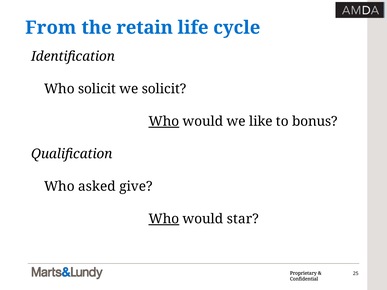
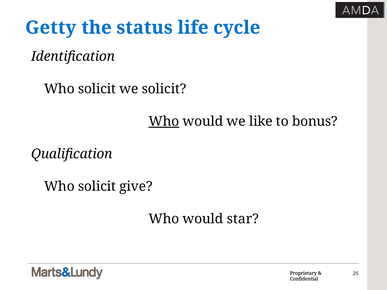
From: From -> Getty (51, 28)
retain: retain -> status (145, 28)
asked: asked -> solicit (97, 187)
Who underline: present -> none (164, 219)
